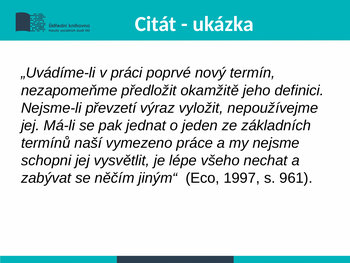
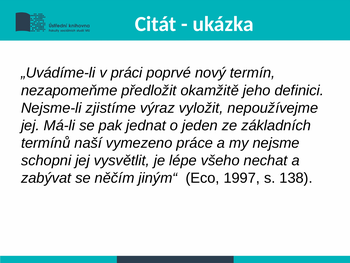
převzetí: převzetí -> zjistíme (111, 108)
961: 961 -> 138 (296, 178)
